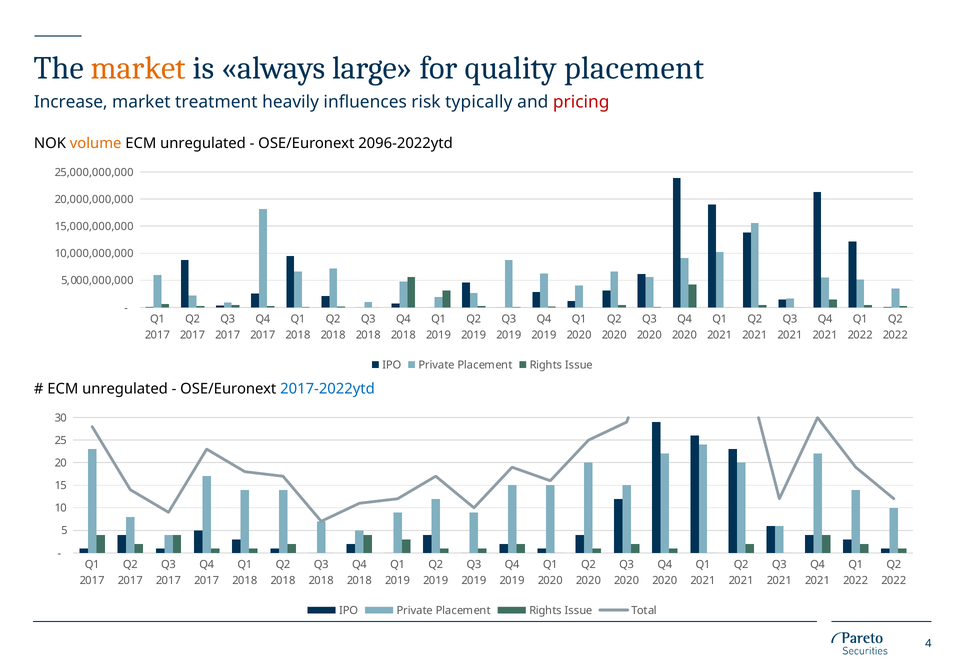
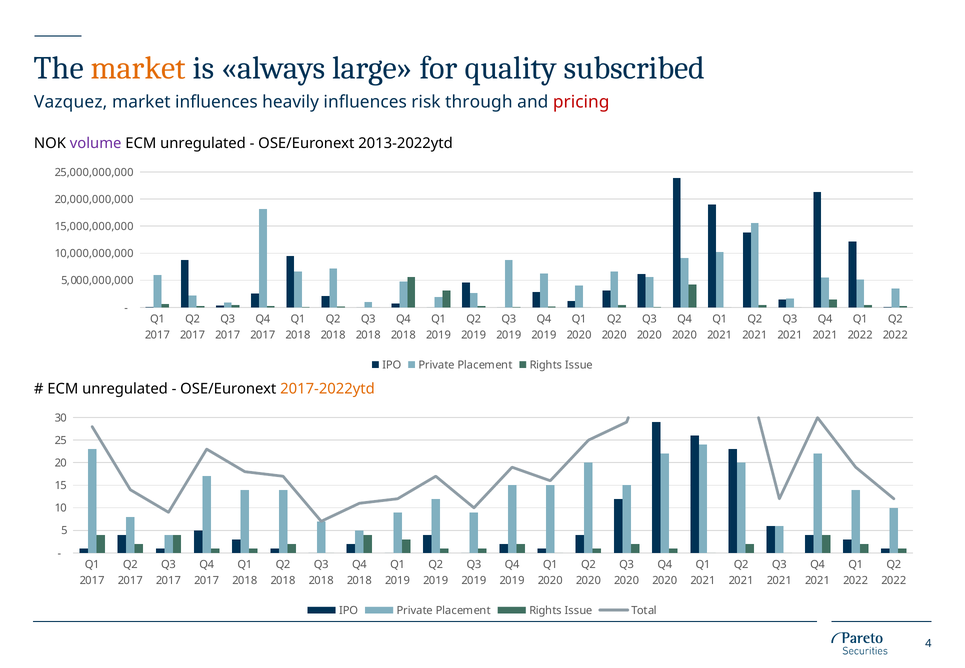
quality placement: placement -> subscribed (634, 68)
Increase: Increase -> Vazquez (71, 102)
market treatment: treatment -> influences (216, 102)
typically: typically -> through (479, 102)
volume colour: orange -> purple (96, 143)
2096-2022ytd: 2096-2022ytd -> 2013-2022ytd (406, 143)
2017-2022ytd colour: blue -> orange (328, 389)
